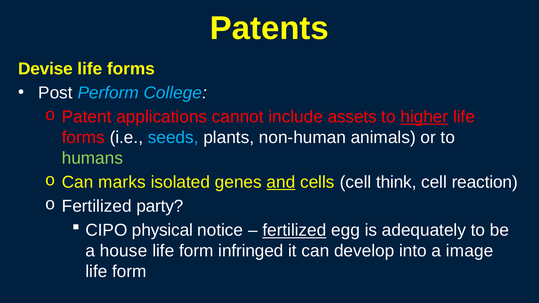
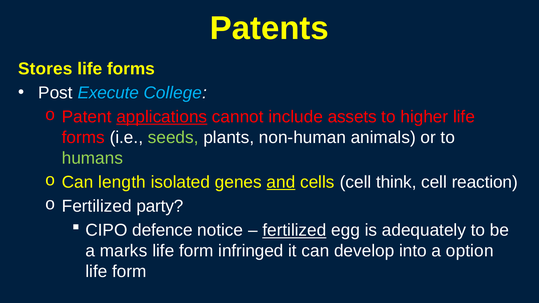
Devise: Devise -> Stores (45, 69)
Perform: Perform -> Execute (108, 93)
applications underline: none -> present (162, 117)
higher underline: present -> none (424, 117)
seeds colour: light blue -> light green (173, 138)
marks: marks -> length (122, 182)
physical: physical -> defence (162, 230)
house: house -> marks (124, 251)
image: image -> option (470, 251)
